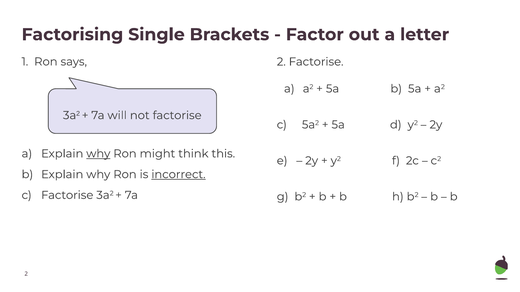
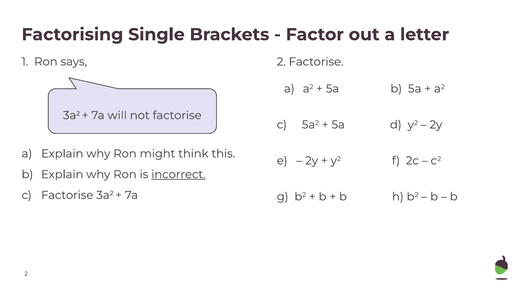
why underline: present -> none (98, 154)
